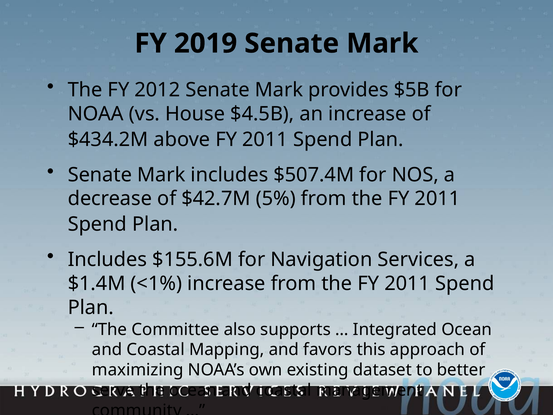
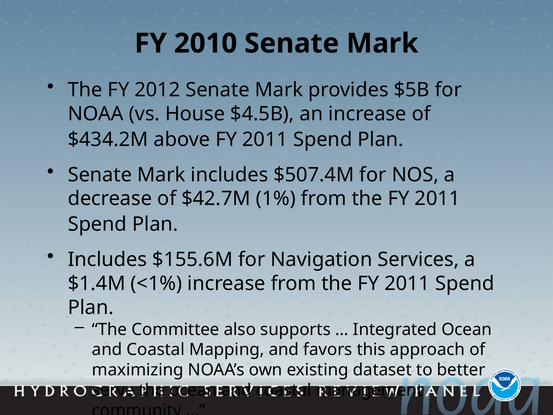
2019: 2019 -> 2010 (206, 43)
5%: 5% -> 1% (276, 199)
